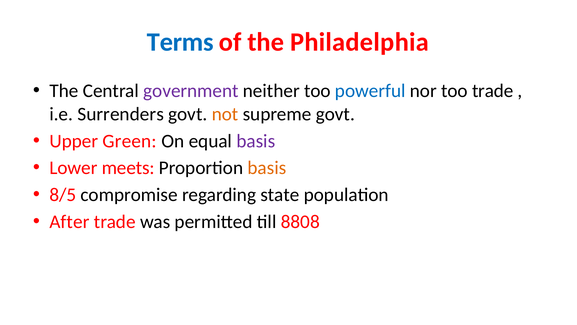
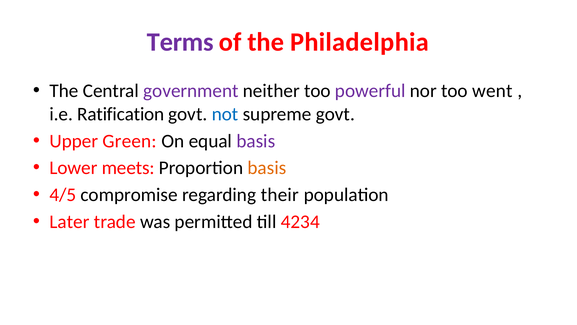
Terms colour: blue -> purple (180, 42)
powerful colour: blue -> purple (370, 91)
too trade: trade -> went (492, 91)
Surrenders: Surrenders -> Ratification (121, 114)
not colour: orange -> blue (225, 114)
8/5: 8/5 -> 4/5 (63, 195)
state: state -> their (280, 195)
After: After -> Later (69, 222)
8808: 8808 -> 4234 (300, 222)
